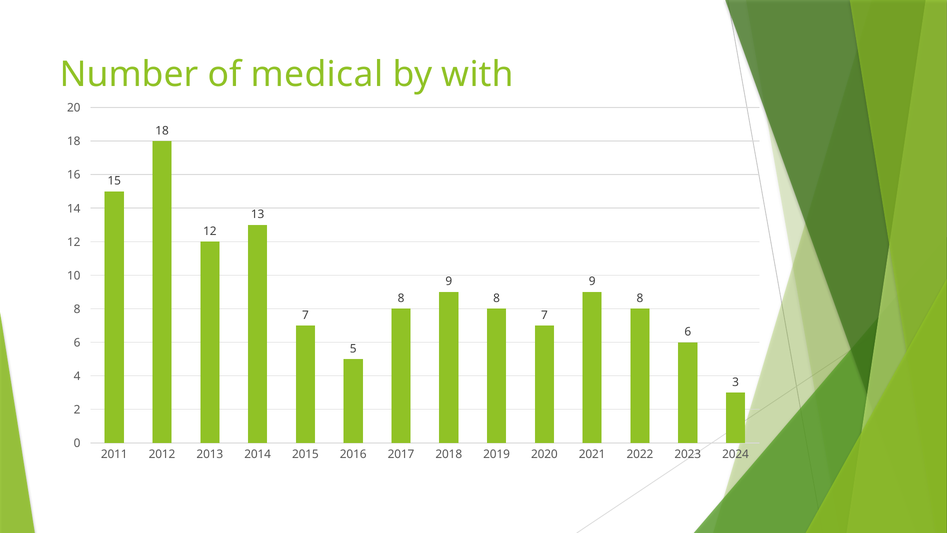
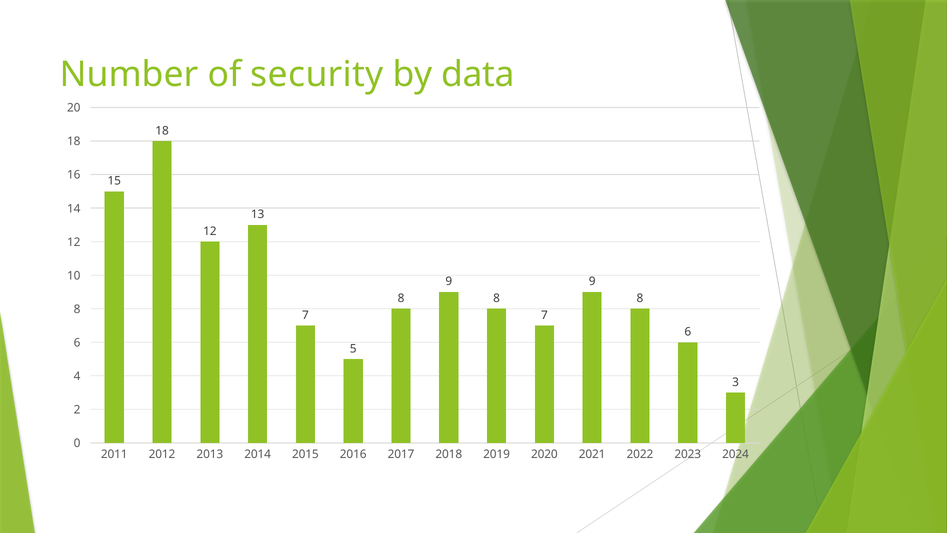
medical: medical -> security (317, 75)
with: with -> data (478, 75)
